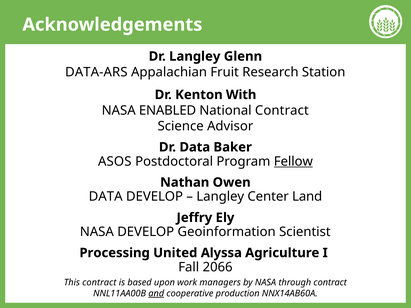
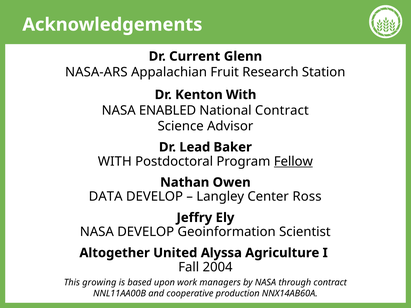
Dr Langley: Langley -> Current (195, 56)
DATA-ARS: DATA-ARS -> NASA-ARS (96, 72)
Dr Data: Data -> Lead (195, 147)
ASOS: ASOS -> WITH (115, 161)
Land: Land -> Ross (307, 197)
Processing: Processing -> Altogether (115, 253)
2066: 2066 -> 2004 (218, 267)
This contract: contract -> growing (99, 283)
and underline: present -> none (156, 294)
